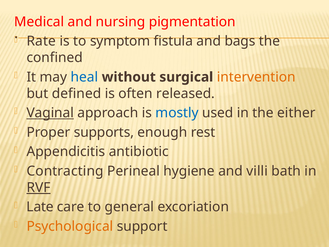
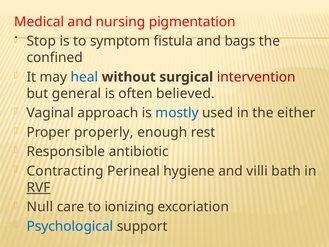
Rate: Rate -> Stop (41, 41)
intervention colour: orange -> red (256, 77)
defined: defined -> general (77, 93)
released: released -> believed (185, 93)
Vaginal underline: present -> none (50, 113)
supports: supports -> properly (104, 132)
Appendicitis: Appendicitis -> Responsible (66, 152)
Late: Late -> Null (40, 207)
general: general -> ionizing (129, 207)
Psychological colour: orange -> blue (70, 226)
